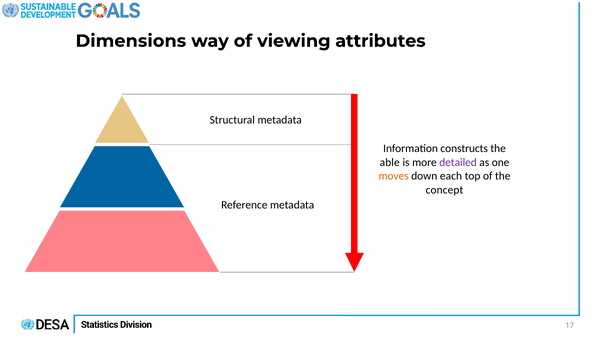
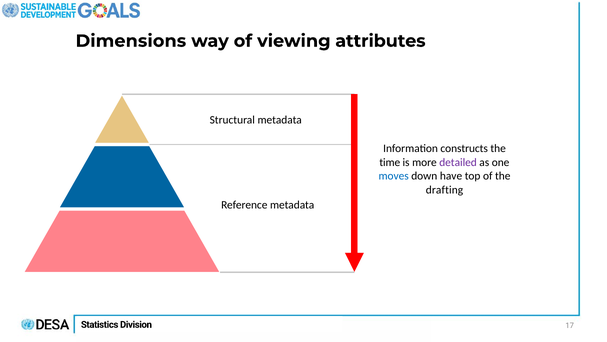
able: able -> time (390, 162)
moves colour: orange -> blue (394, 176)
each: each -> have (451, 176)
concept: concept -> drafting (445, 189)
